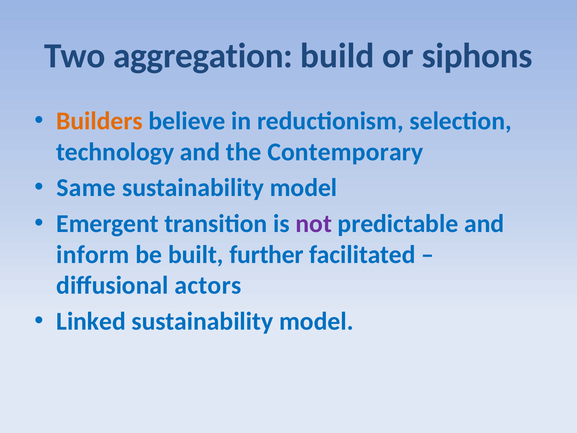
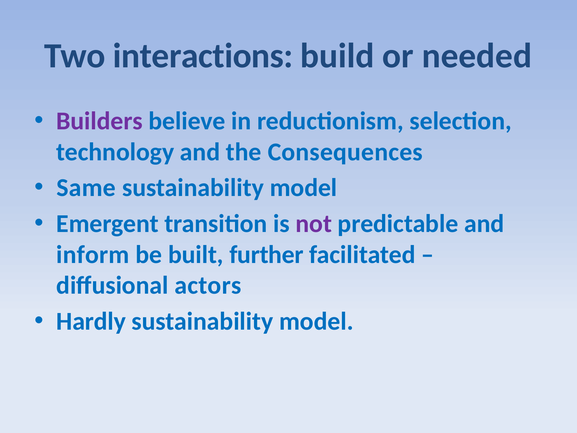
aggregation: aggregation -> interactions (203, 56)
siphons: siphons -> needed (477, 56)
Builders colour: orange -> purple (99, 121)
Contemporary: Contemporary -> Consequences (345, 152)
Linked: Linked -> Hardly (91, 321)
